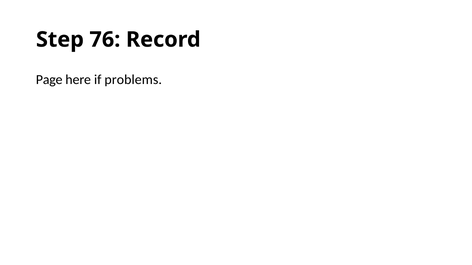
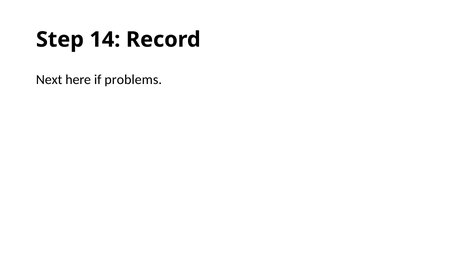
76: 76 -> 14 (105, 40)
Page: Page -> Next (49, 80)
